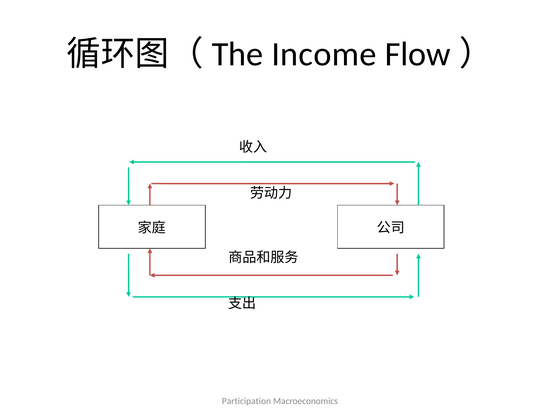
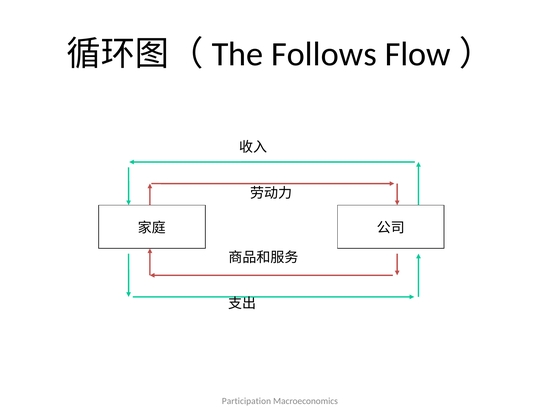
Income: Income -> Follows (324, 54)
